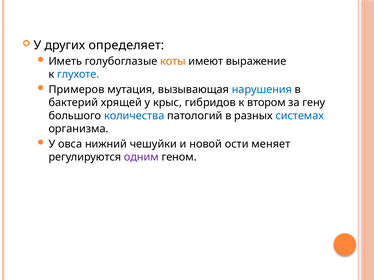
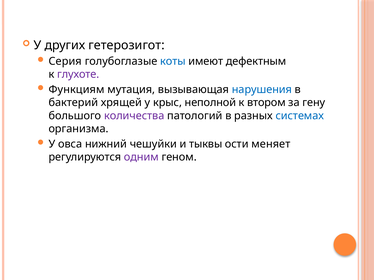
определяет: определяет -> гетерозигот (127, 45)
Иметь: Иметь -> Серия (65, 61)
коты colour: orange -> blue (173, 61)
выражение: выражение -> дефектным (256, 61)
глухоте colour: blue -> purple (78, 74)
Примеров: Примеров -> Функциям (77, 90)
гибридов: гибридов -> неполной (210, 103)
количества colour: blue -> purple (134, 116)
новой: новой -> тыквы (206, 144)
